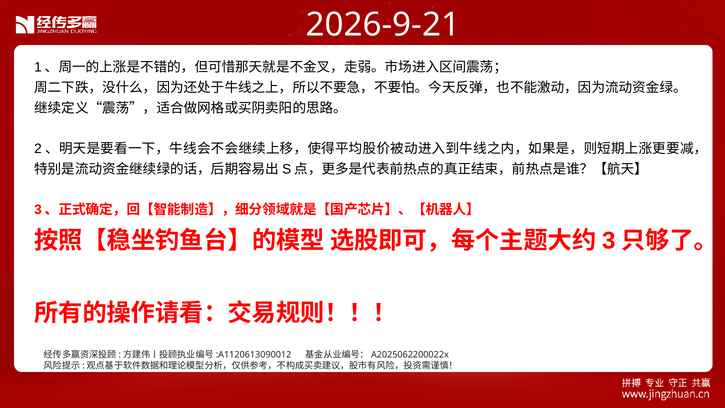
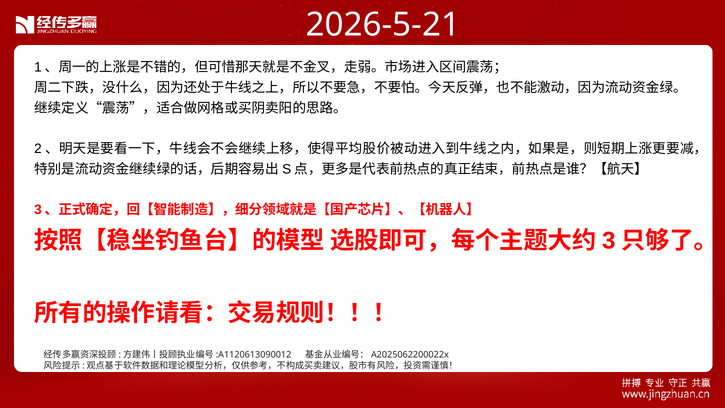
2026-9-21: 2026-9-21 -> 2026-5-21 (383, 25)
